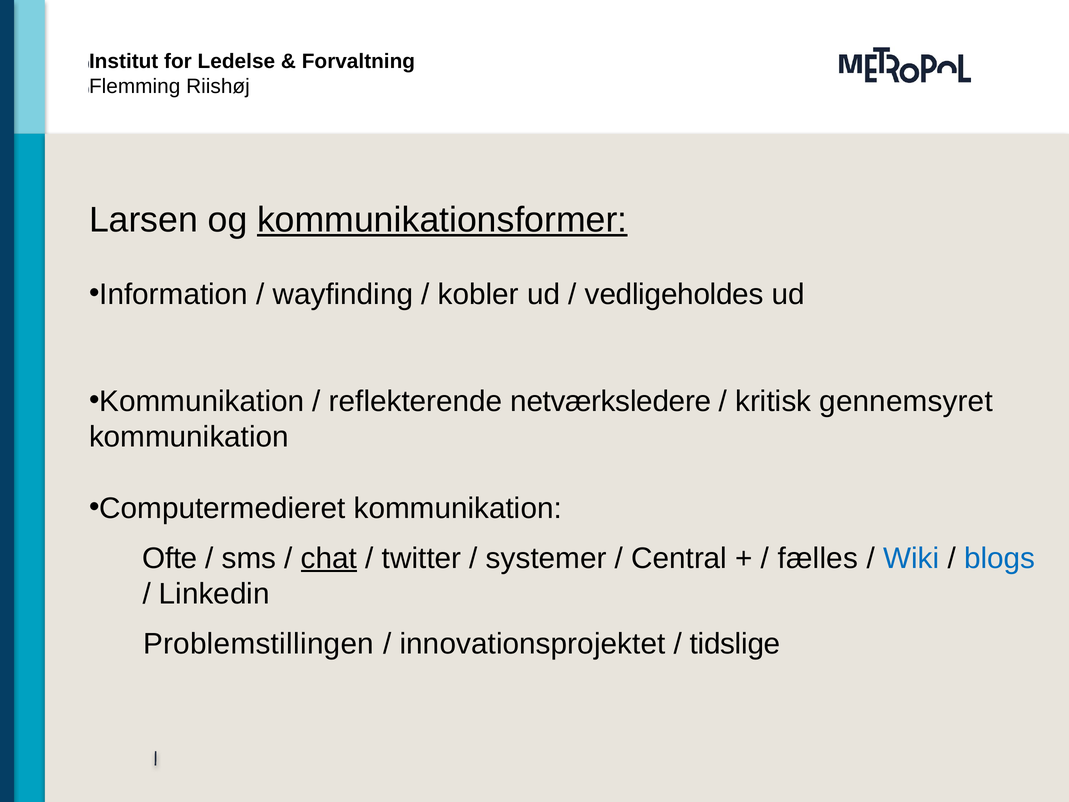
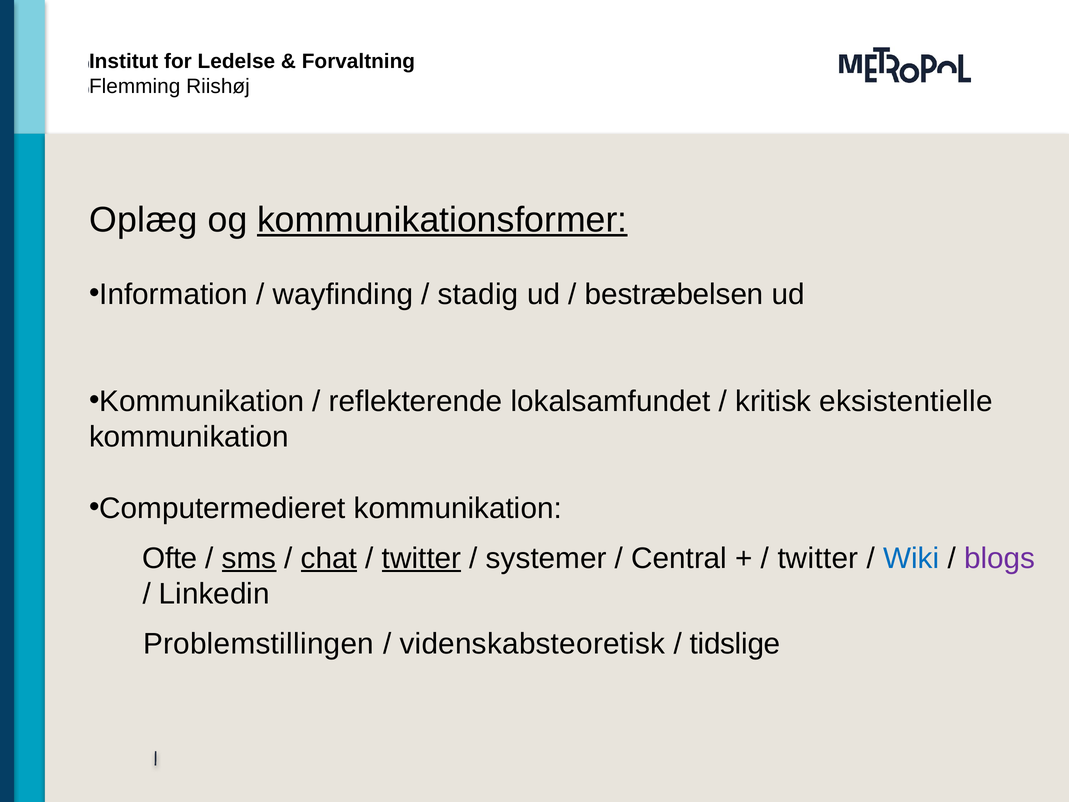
Larsen: Larsen -> Oplæg (143, 220)
kobler: kobler -> stadig (478, 294)
vedligeholdes: vedligeholdes -> bestræbelsen (674, 294)
netværksledere: netværksledere -> lokalsamfundet (611, 401)
gennemsyret: gennemsyret -> eksistentielle (906, 401)
sms underline: none -> present (249, 558)
twitter underline: none -> present (422, 558)
fælles: fælles -> twitter (818, 558)
blogs colour: blue -> purple (1000, 558)
innovationsprojektet: innovationsprojektet -> videnskabsteoretisk (532, 644)
